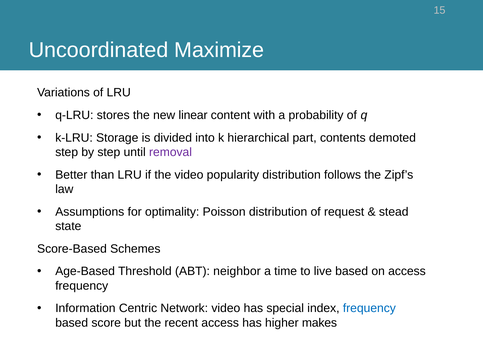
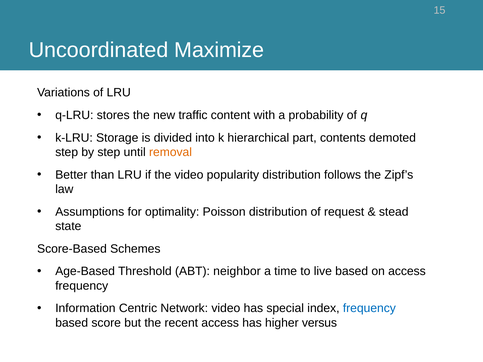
linear: linear -> traffic (193, 115)
removal colour: purple -> orange (171, 152)
makes: makes -> versus (319, 323)
